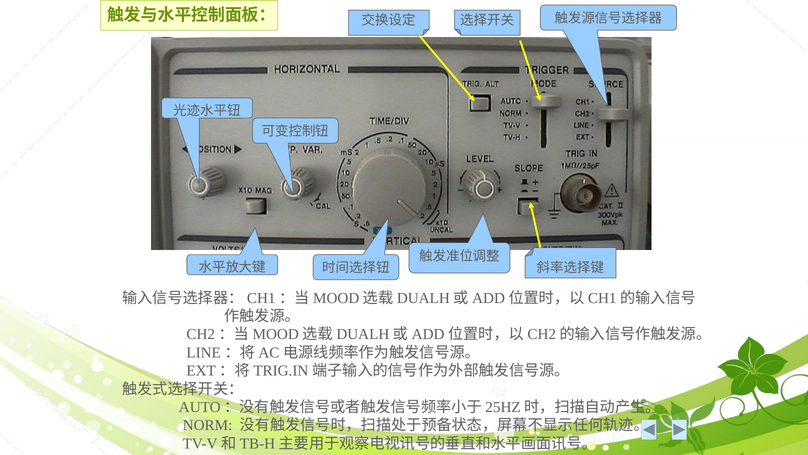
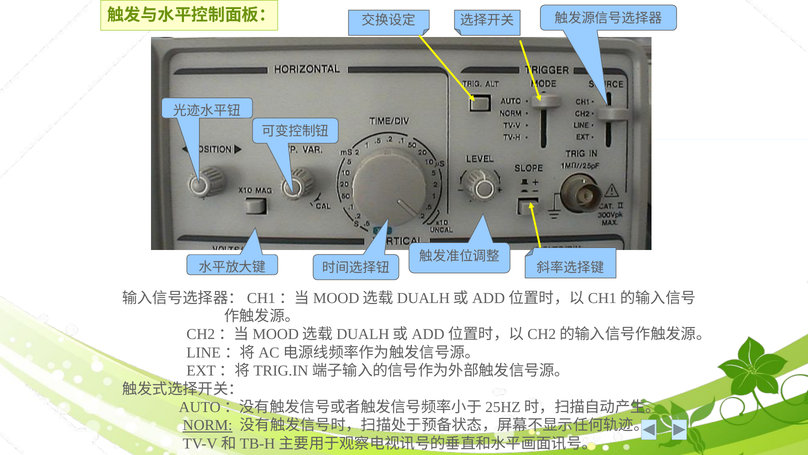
NORM underline: none -> present (208, 425)
